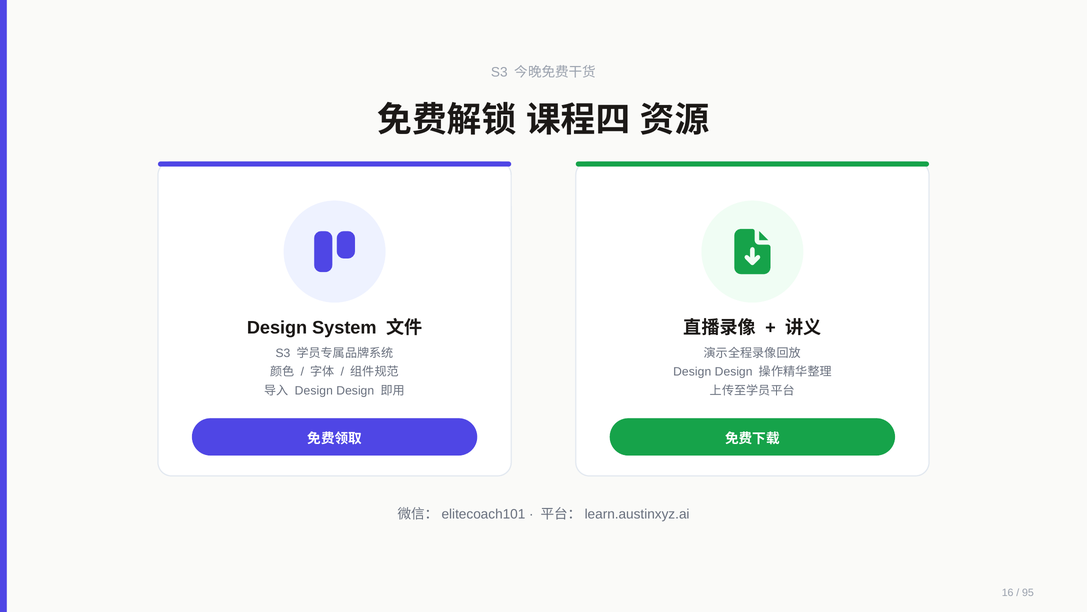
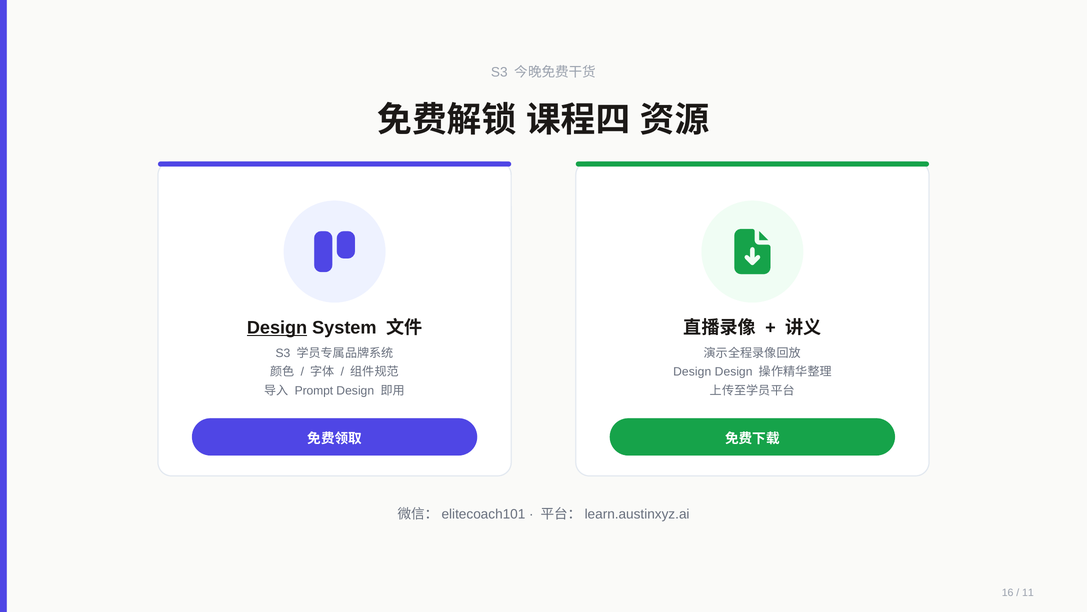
Design underline: none -> present (277, 327)
Design: Design -> Prompt (314, 390)
95: 95 -> 11 (1028, 592)
